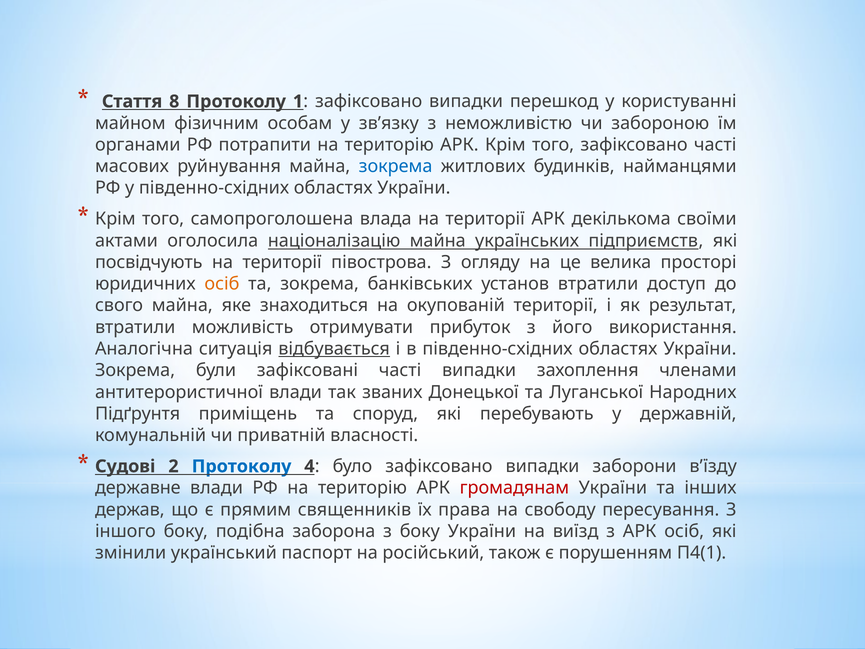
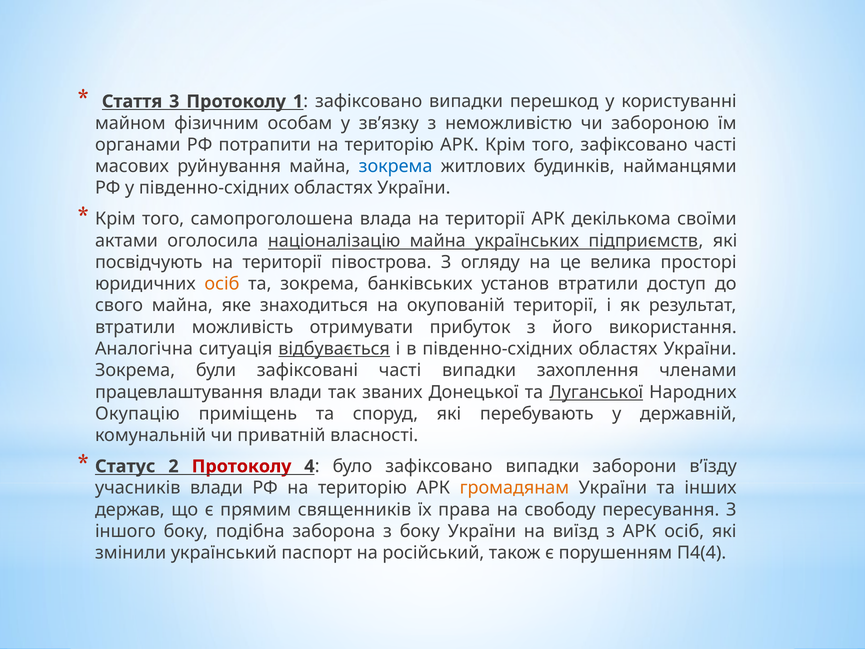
8: 8 -> 3 (174, 101)
антитерористичної: антитерористичної -> працевлаштування (179, 392)
Луганської underline: none -> present (596, 392)
Підґрунтя: Підґрунтя -> Окупацію (137, 414)
Судові: Судові -> Статус (125, 466)
Протоколу colour: blue -> red (242, 466)
державне: державне -> учасників (138, 488)
громадянам colour: red -> orange (514, 488)
П4(1: П4(1 -> П4(4 (702, 553)
